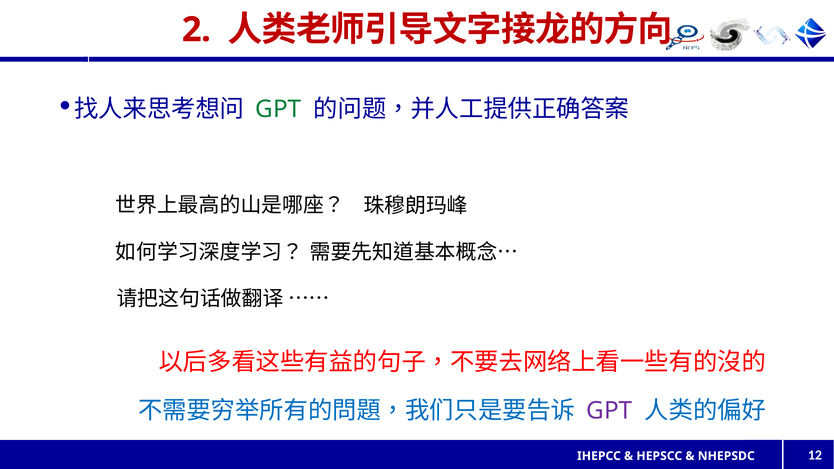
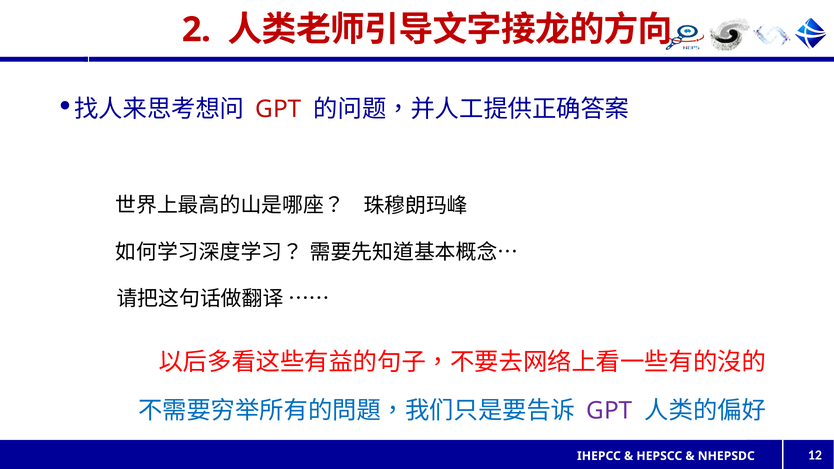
GPT colour: green -> red (278, 109)
